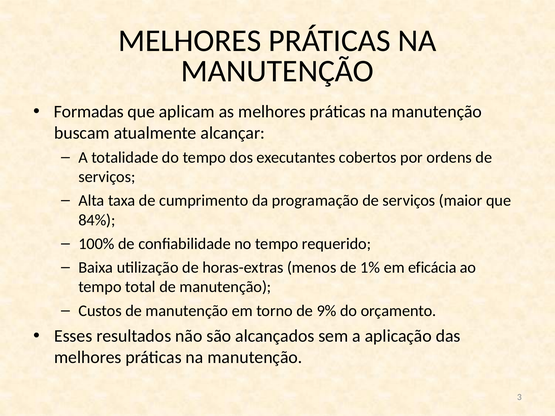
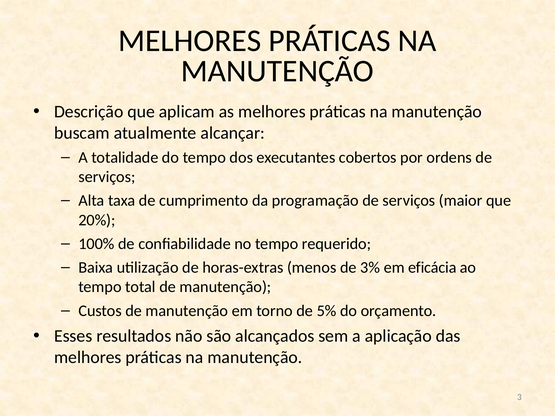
Formadas: Formadas -> Descrição (89, 112)
84%: 84% -> 20% (97, 220)
1%: 1% -> 3% (370, 268)
9%: 9% -> 5% (327, 311)
